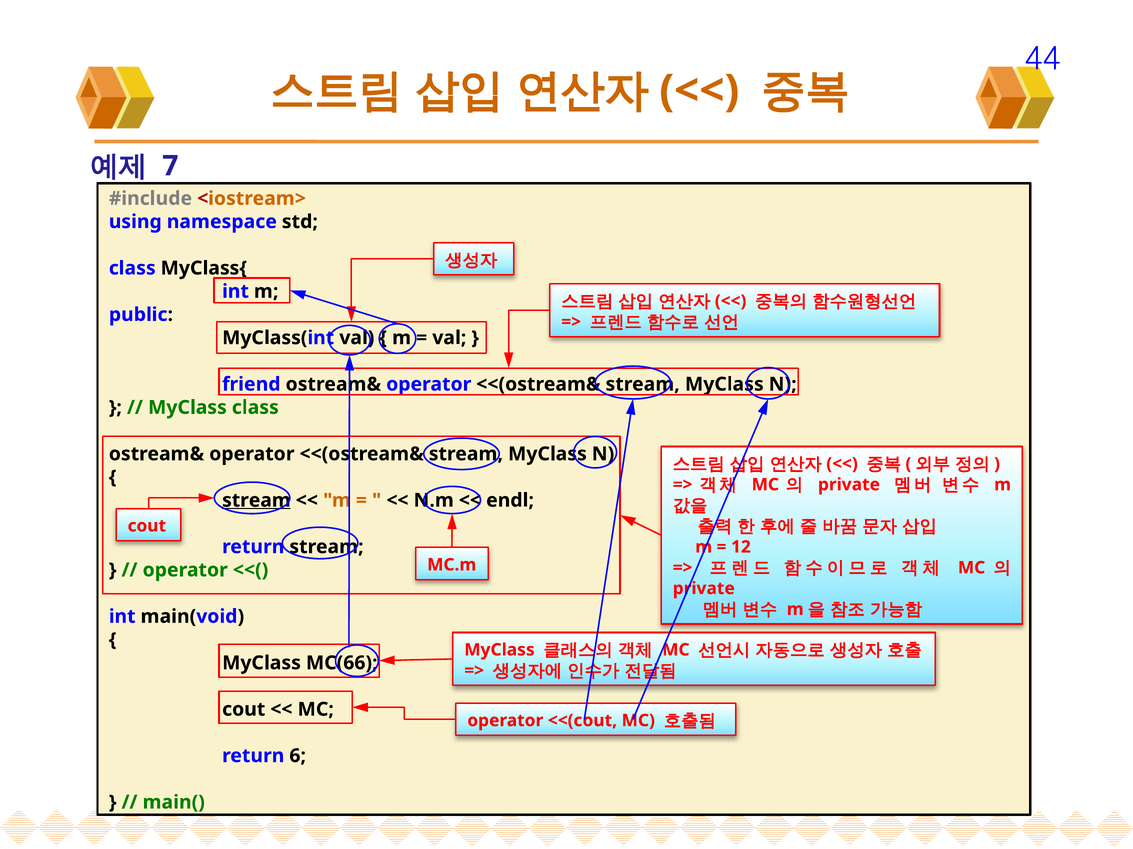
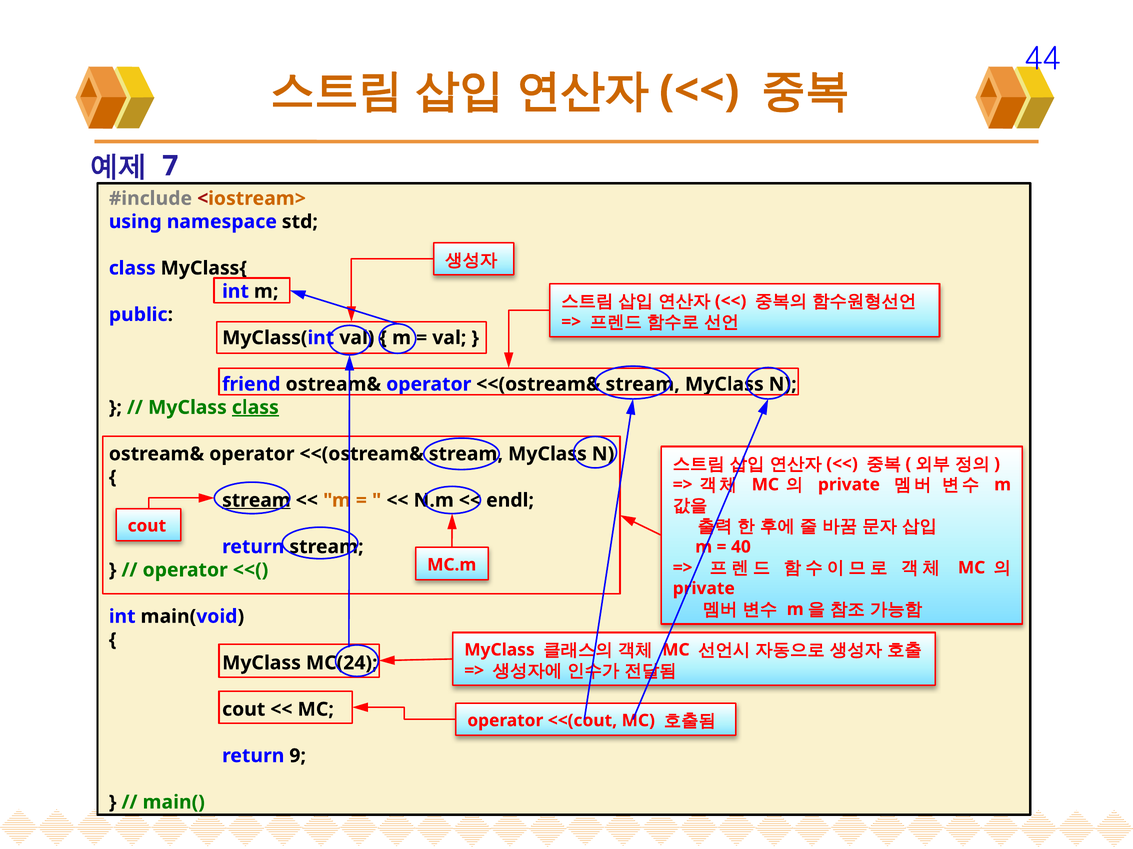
class underline: none -> present (255, 408)
12: 12 -> 40 (741, 547)
MC(66: MC(66 -> MC(24 (342, 663)
6: 6 -> 9 (298, 756)
